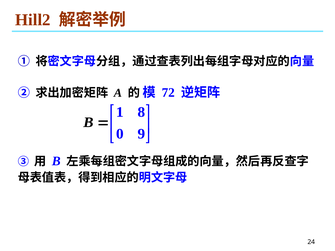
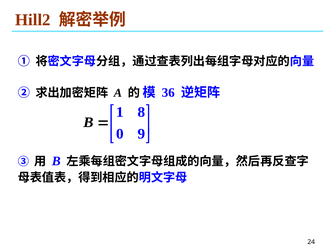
72: 72 -> 36 (168, 93)
